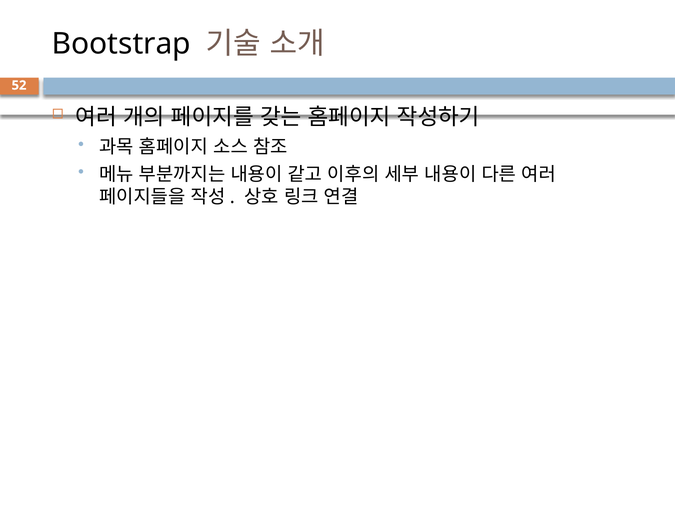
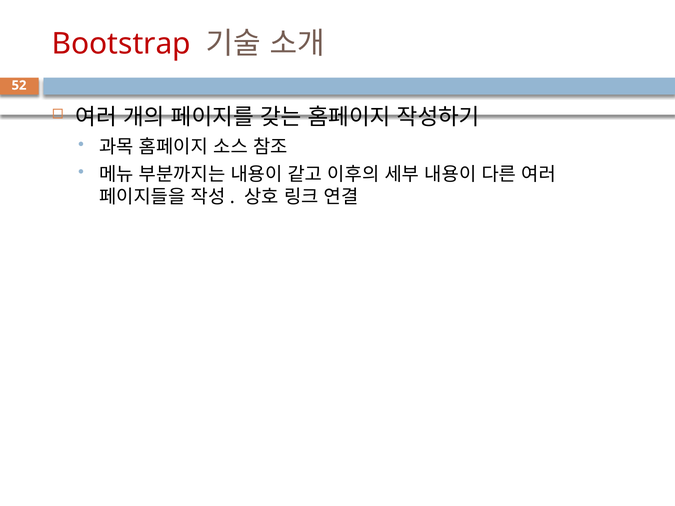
Bootstrap colour: black -> red (121, 44)
